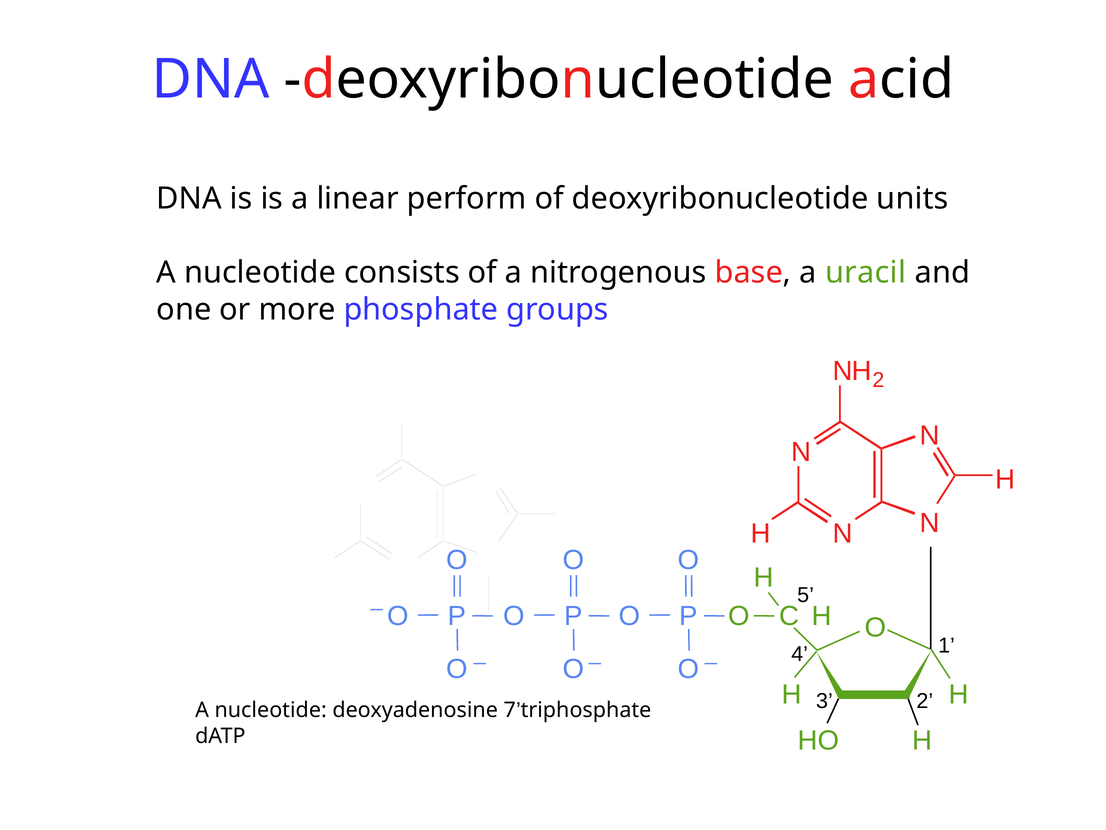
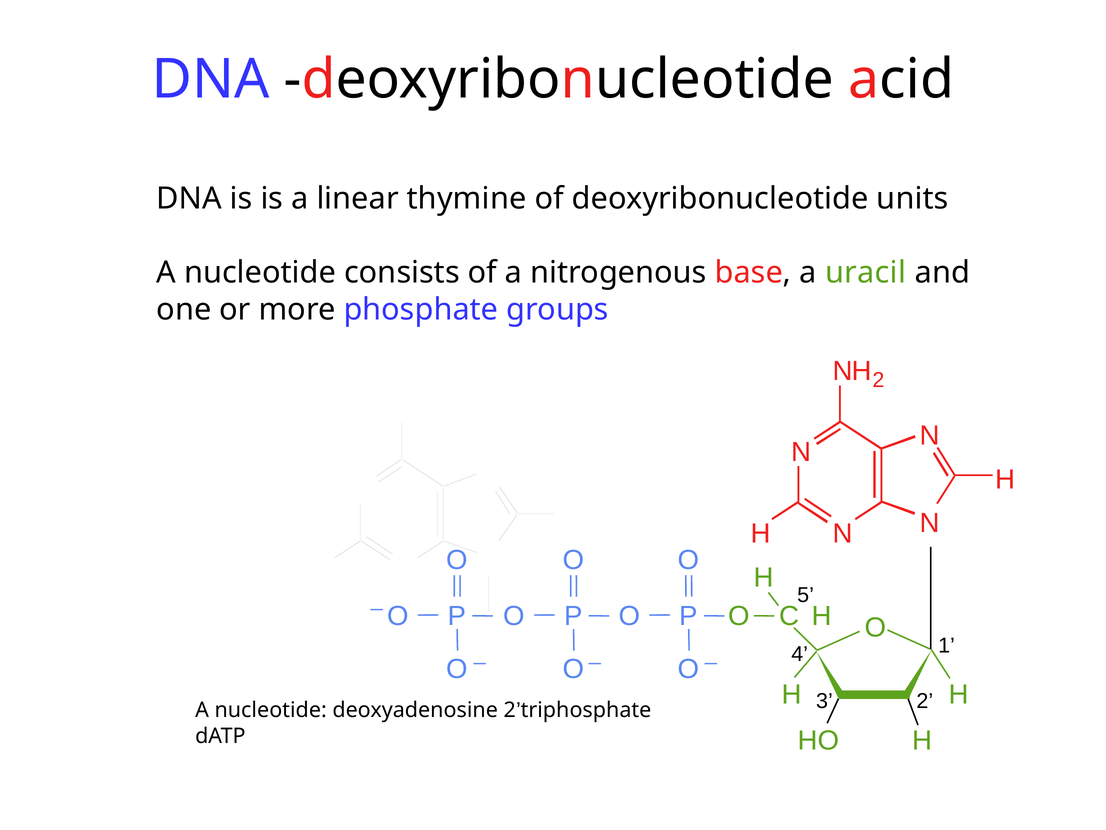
perform: perform -> thymine (467, 199)
deoxyadenosine 7: 7 -> 2 (510, 710)
